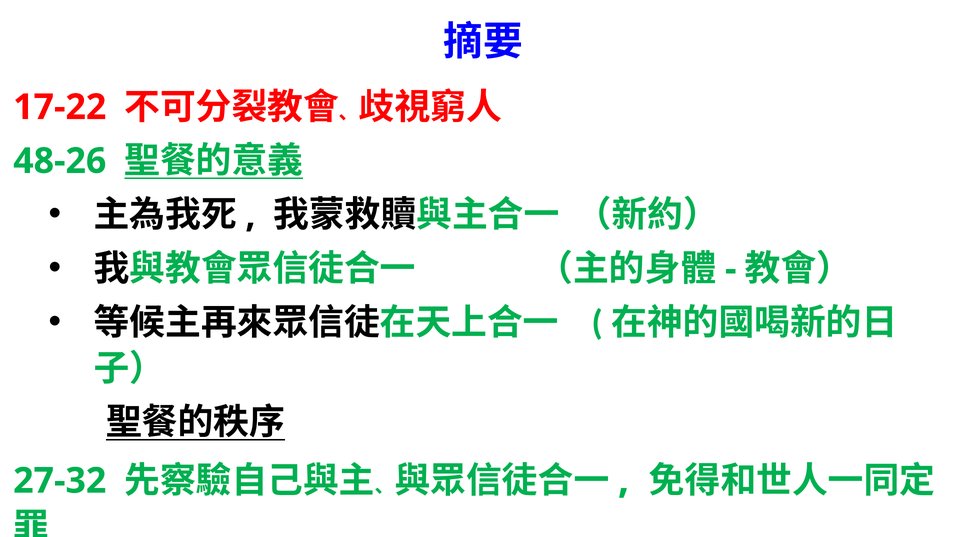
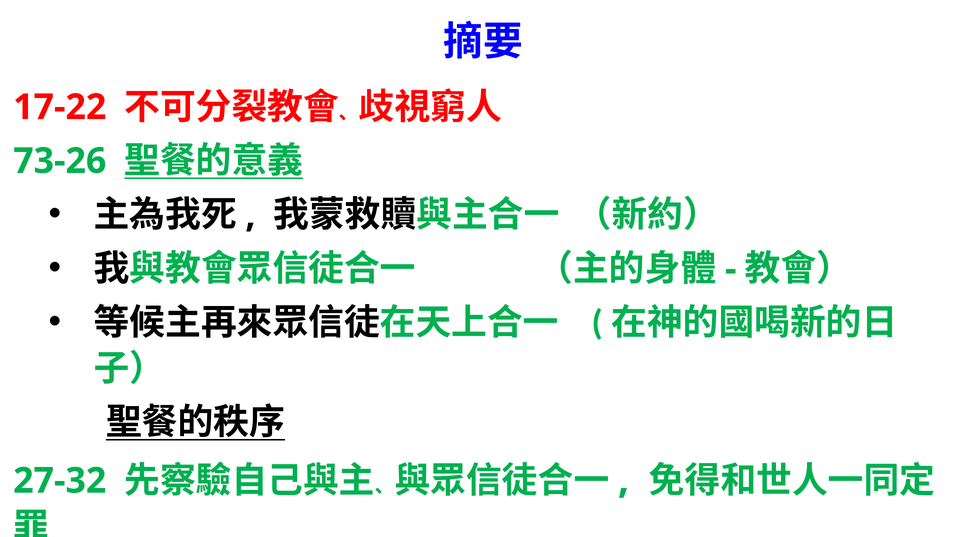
48-26: 48-26 -> 73-26 (60, 161)
